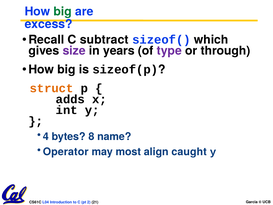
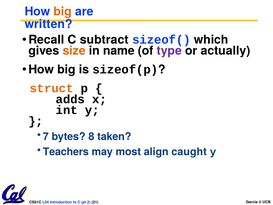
big colour: green -> orange (63, 11)
excess: excess -> written (49, 24)
size colour: purple -> orange (74, 51)
years: years -> name (119, 51)
through: through -> actually (225, 51)
4: 4 -> 7 (46, 137)
name: name -> taken (114, 137)
Operator: Operator -> Teachers (66, 152)
